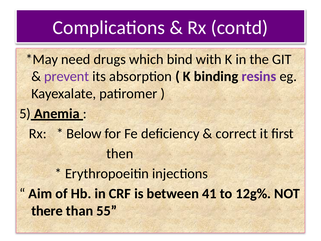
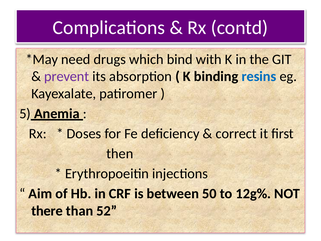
resins colour: purple -> blue (259, 76)
Below: Below -> Doses (84, 134)
41: 41 -> 50 (209, 193)
55: 55 -> 52 (107, 211)
